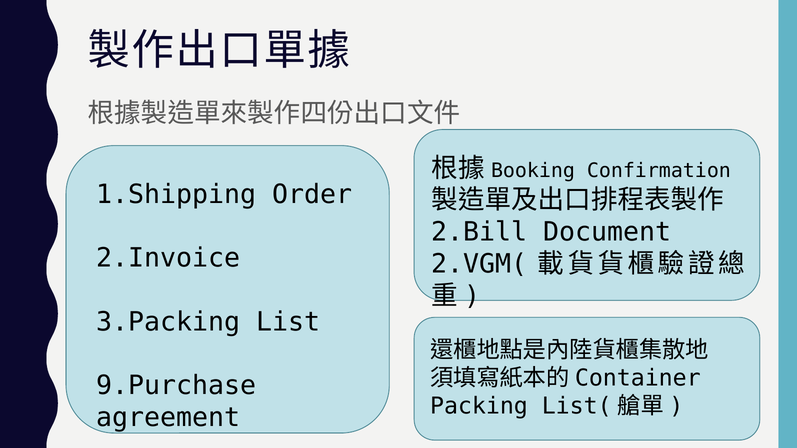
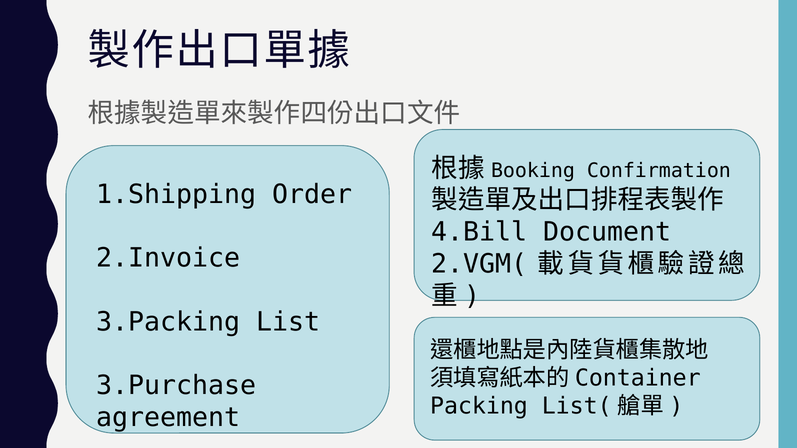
2.Bill: 2.Bill -> 4.Bill (479, 232)
9.Purchase: 9.Purchase -> 3.Purchase (176, 386)
